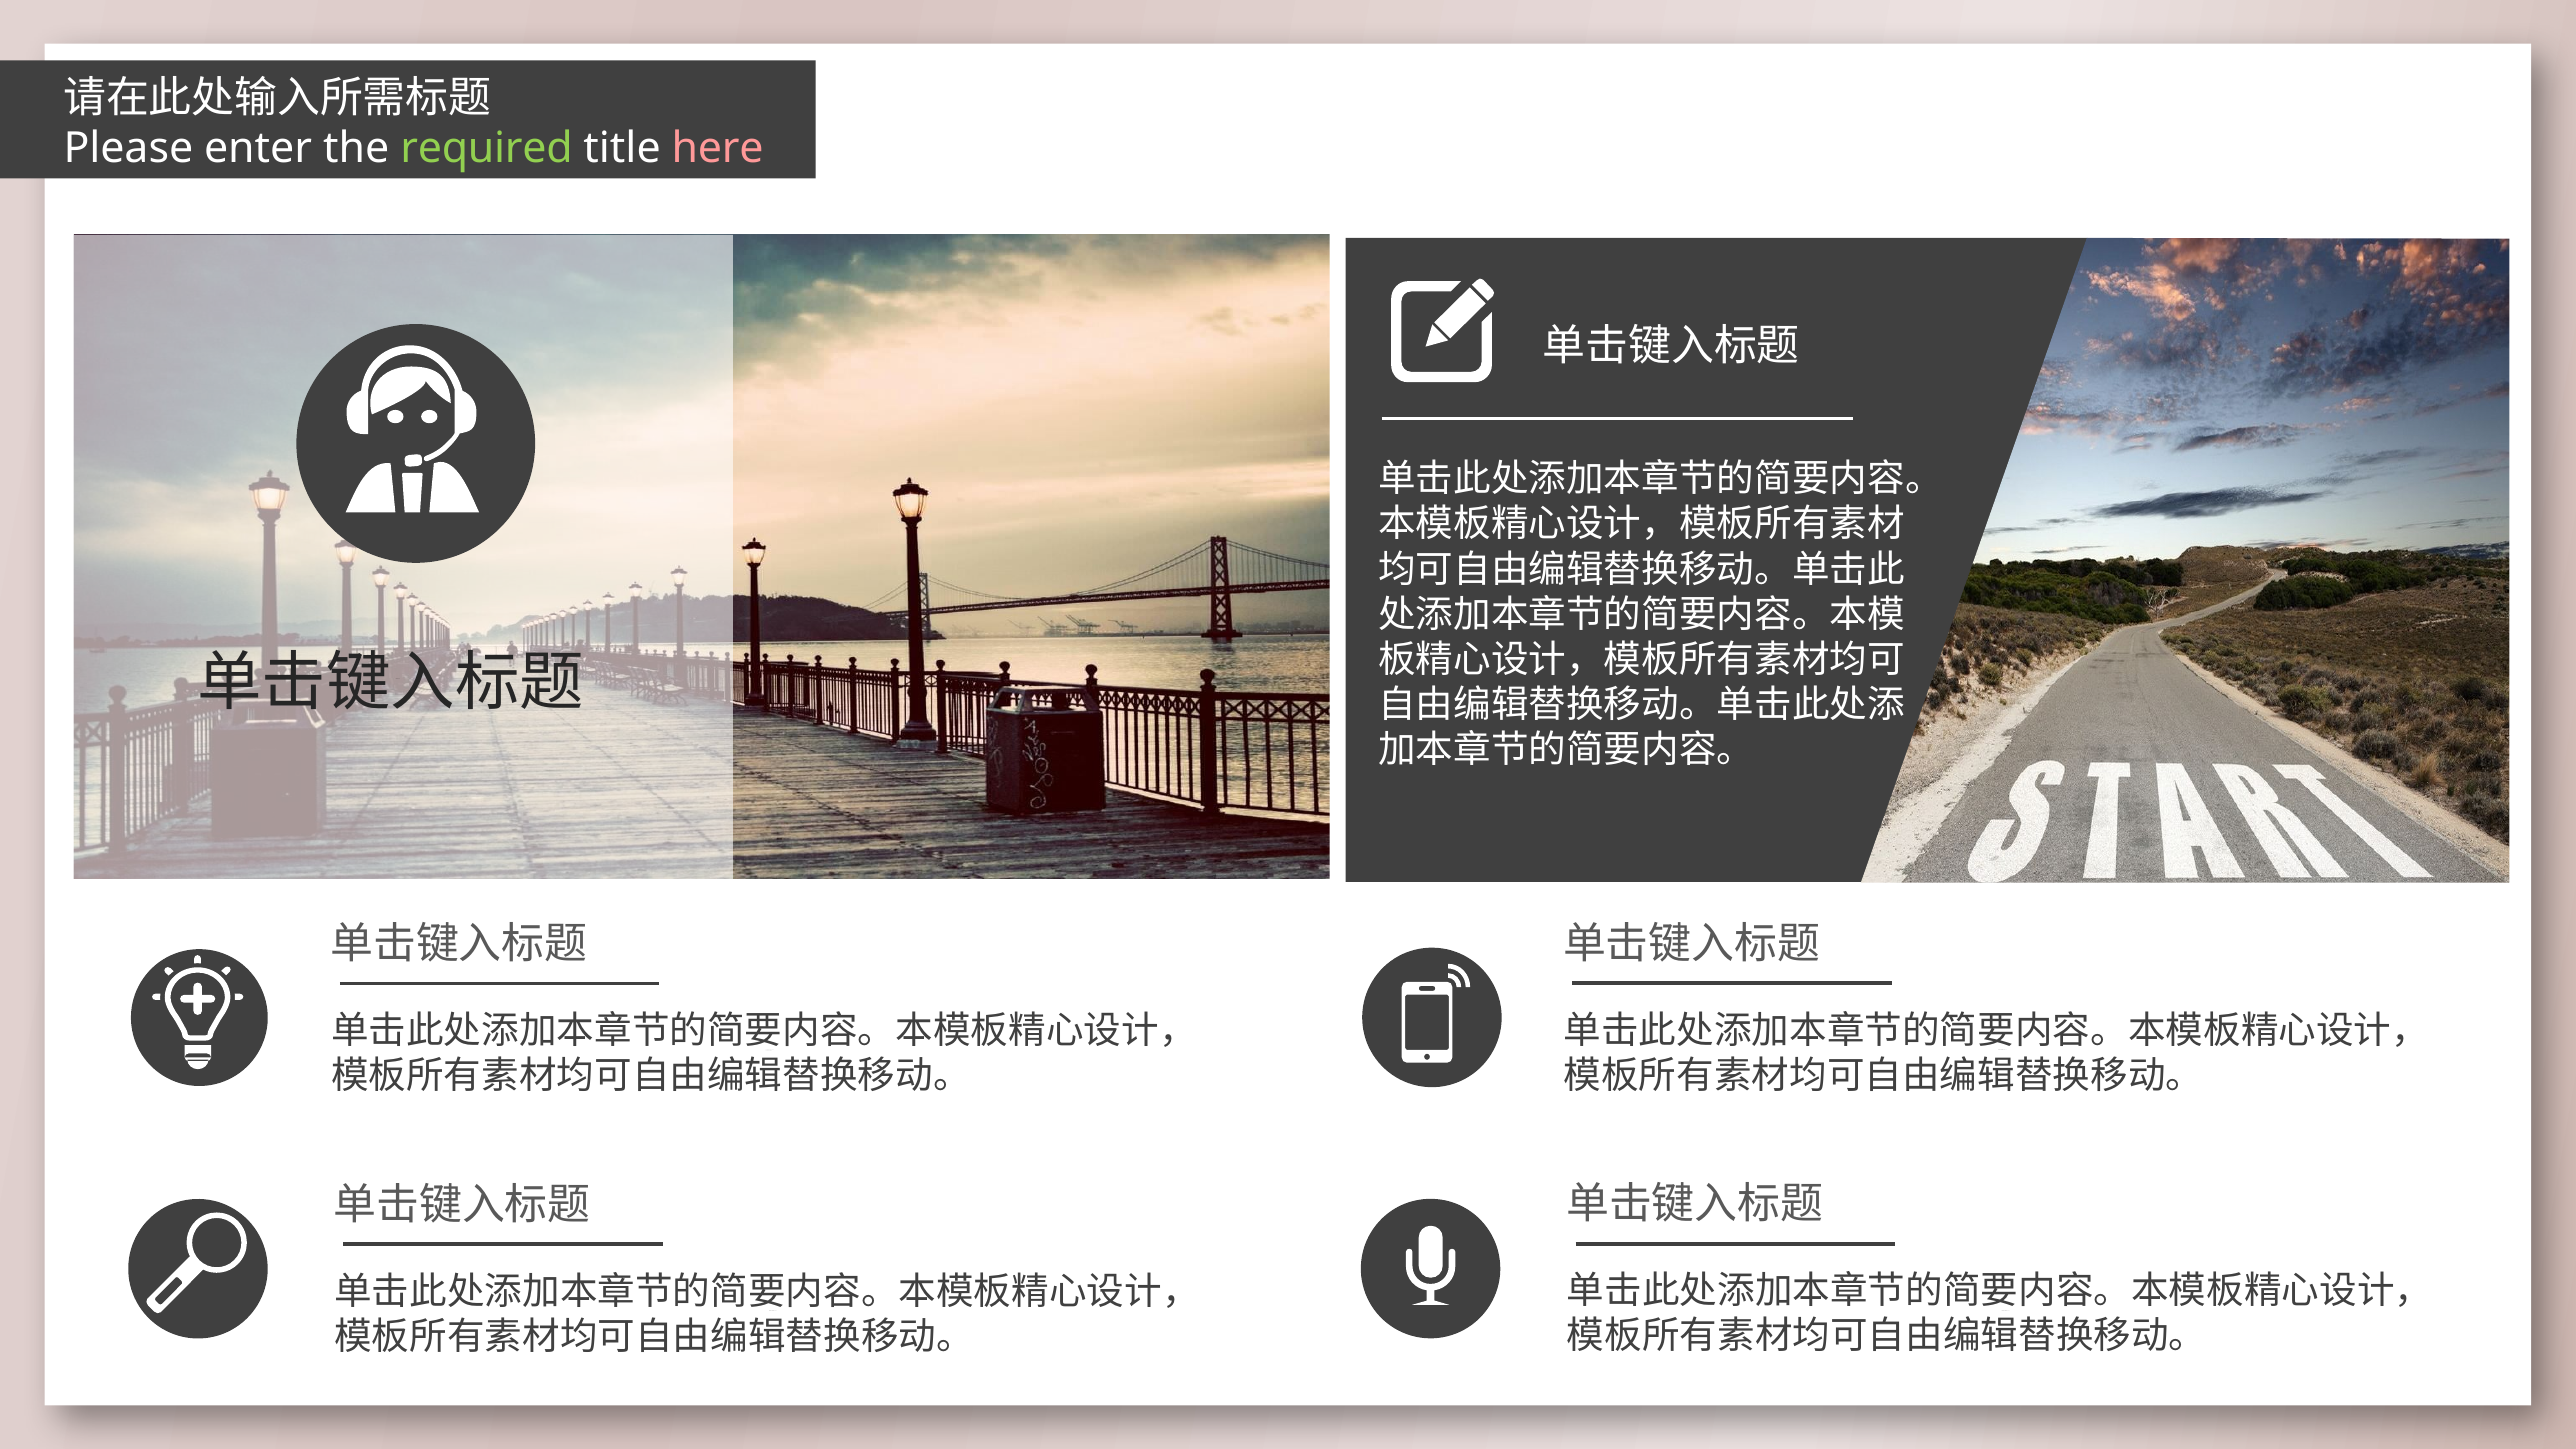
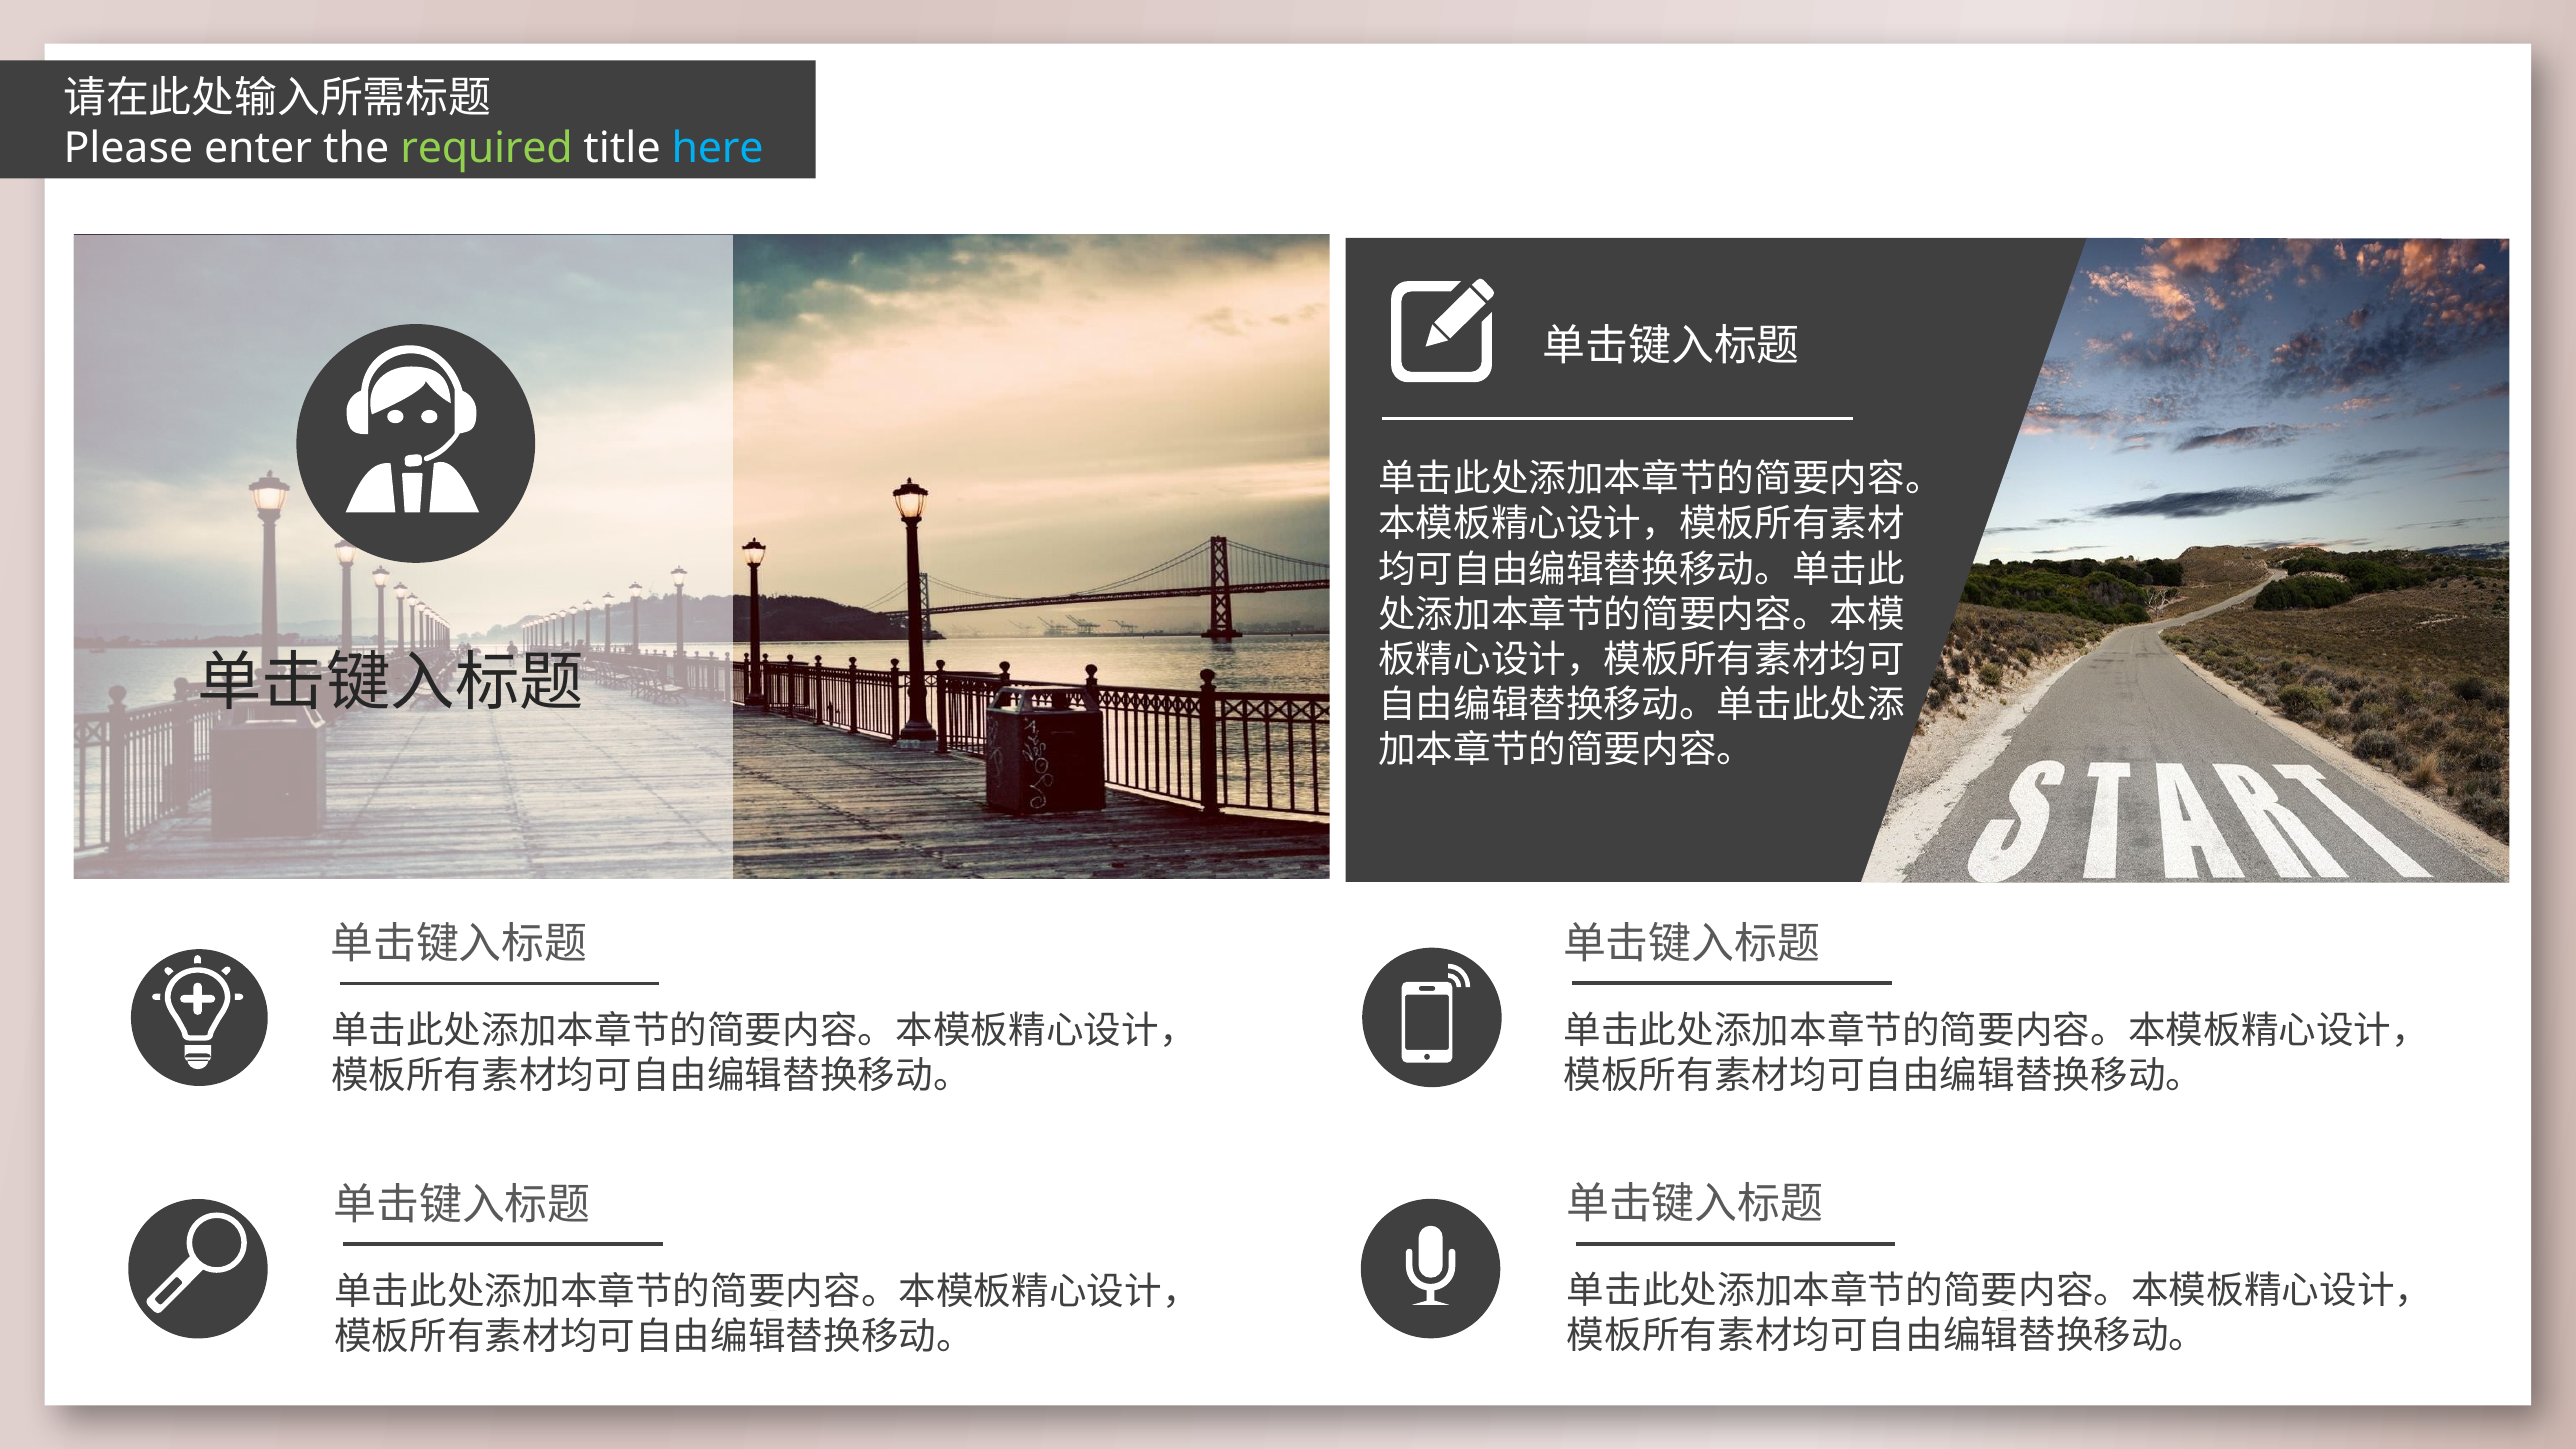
here colour: pink -> light blue (718, 149)
